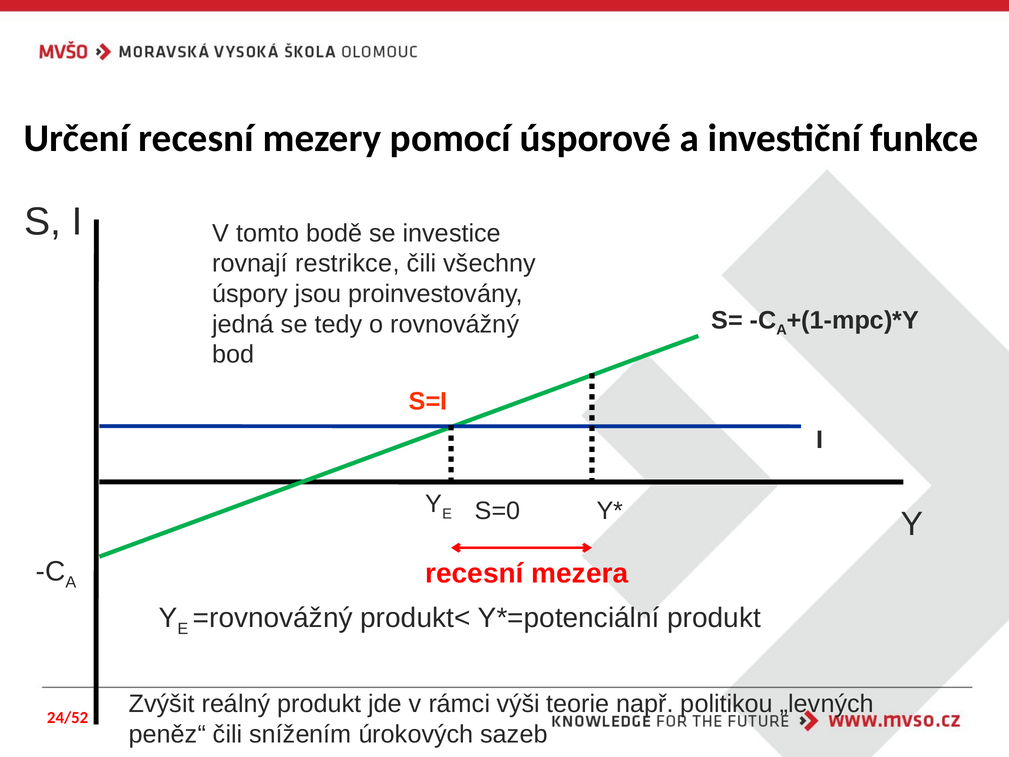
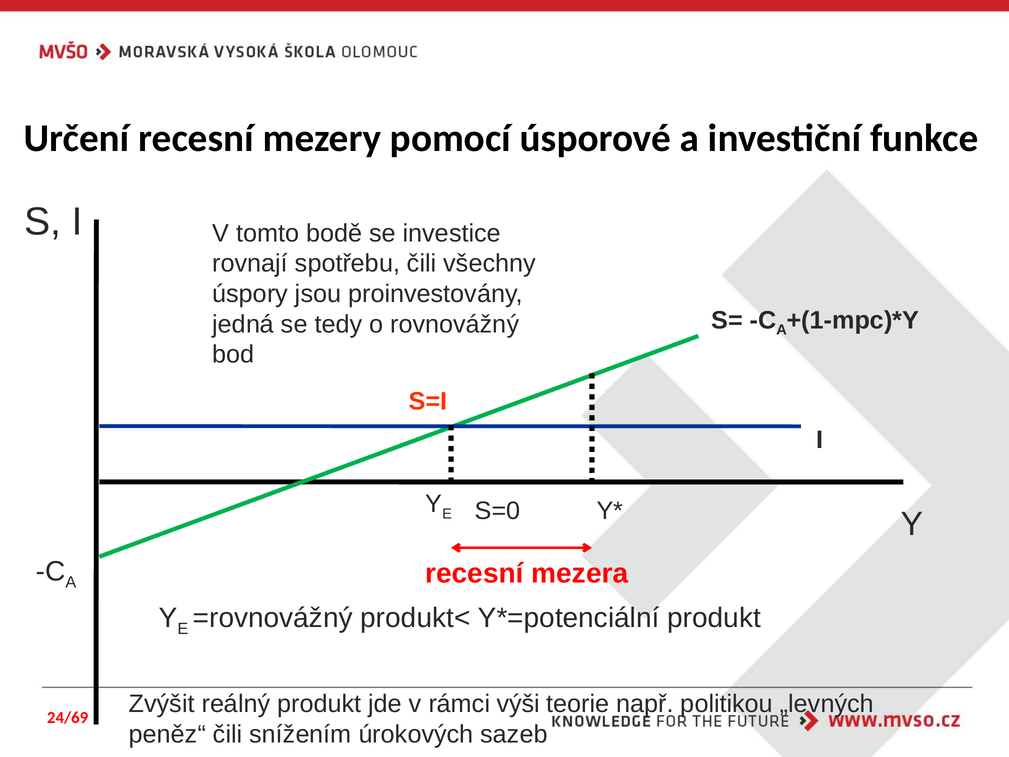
restrikce: restrikce -> spotřebu (347, 264)
24/52: 24/52 -> 24/69 (68, 717)
